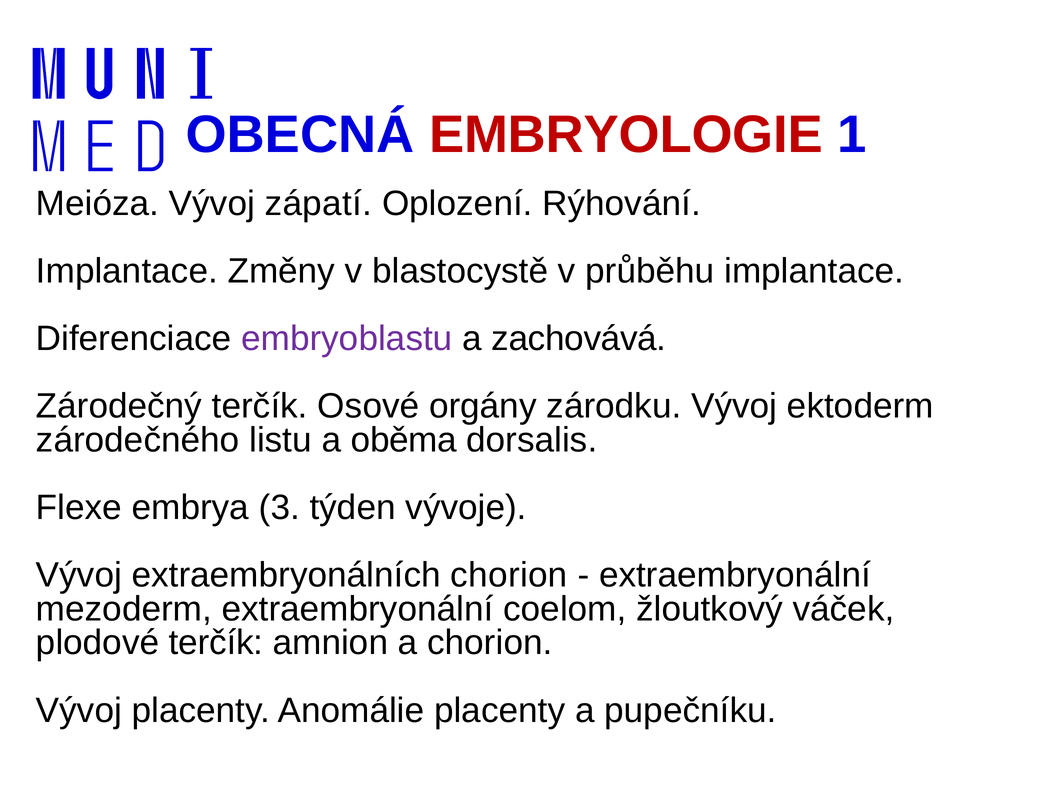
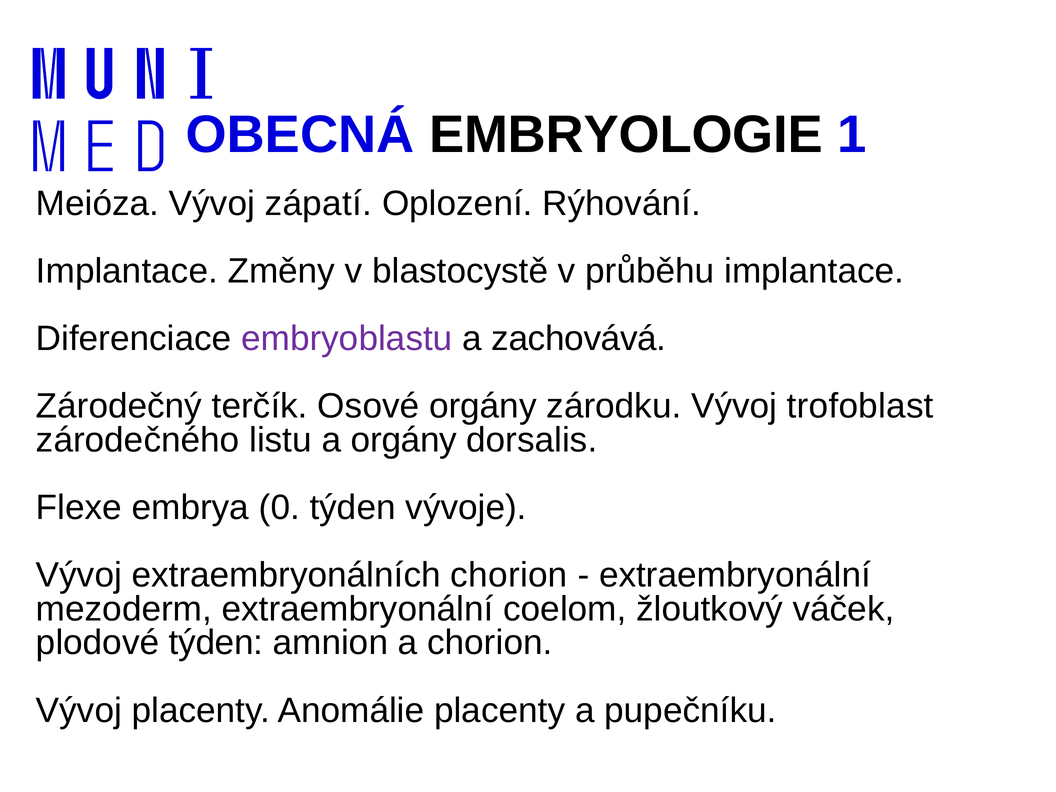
EMBRYOLOGIE colour: red -> black (626, 135)
ektoderm: ektoderm -> trofoblast (860, 406)
a oběma: oběma -> orgány (404, 440)
3: 3 -> 0 (279, 508)
plodové terčík: terčík -> týden (216, 643)
